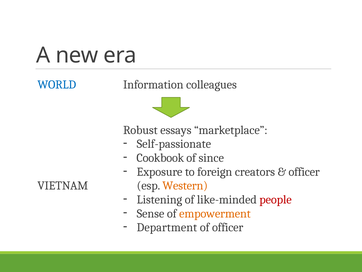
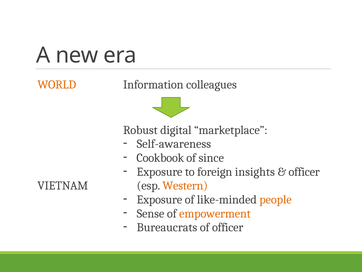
WORLD colour: blue -> orange (57, 85)
essays: essays -> digital (176, 130)
Self-passionate: Self-passionate -> Self-awareness (174, 144)
creators: creators -> insights (255, 172)
Listening: Listening -> Exposure (159, 199)
people colour: red -> orange (276, 199)
Department: Department -> Bureaucrats (167, 227)
